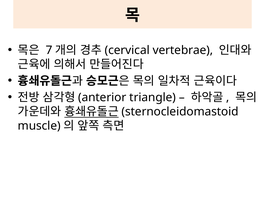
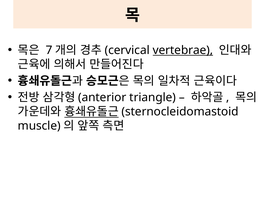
vertebrae underline: none -> present (183, 50)
